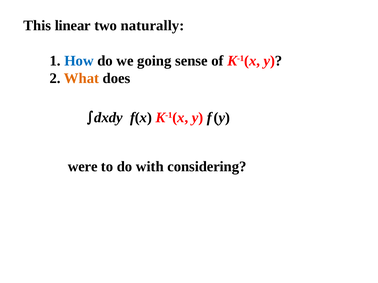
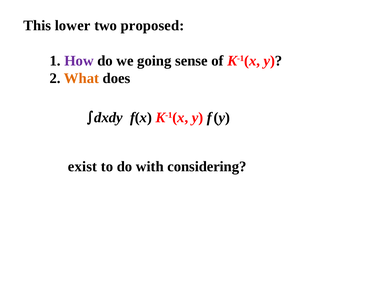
linear: linear -> lower (73, 26)
naturally: naturally -> proposed (152, 26)
How colour: blue -> purple (79, 61)
were: were -> exist (83, 167)
